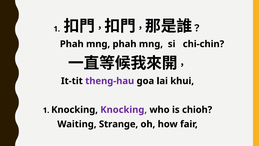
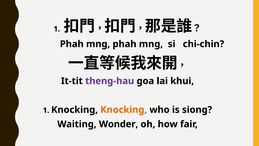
Knocking colour: purple -> orange (124, 110)
chioh: chioh -> siong (197, 110)
Strange: Strange -> Wonder (119, 124)
